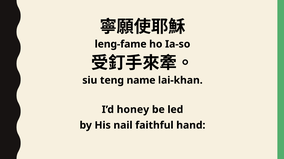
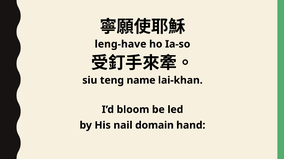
leng-fame: leng-fame -> leng-have (121, 44)
honey: honey -> bloom (133, 110)
faithful: faithful -> domain (154, 126)
